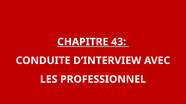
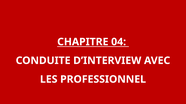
43: 43 -> 04 (119, 42)
